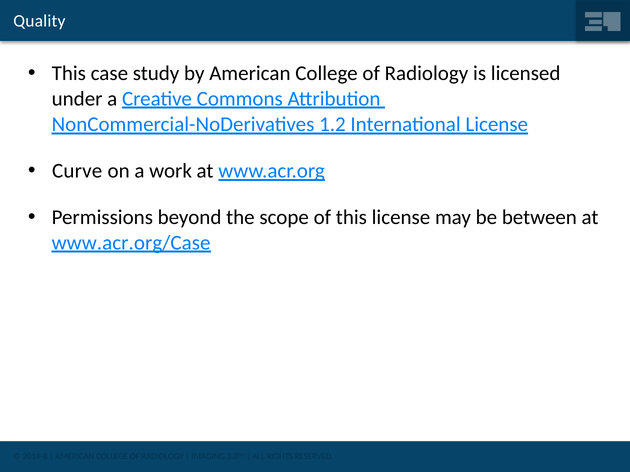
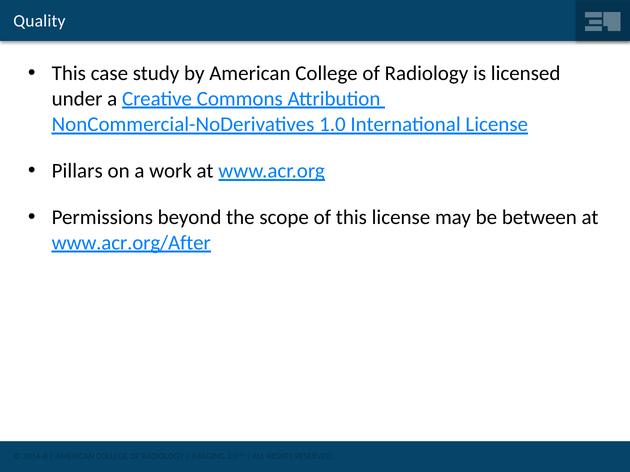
1.2: 1.2 -> 1.0 (332, 124)
Curve: Curve -> Pillars (77, 171)
www.acr.org/Case: www.acr.org/Case -> www.acr.org/After (131, 243)
